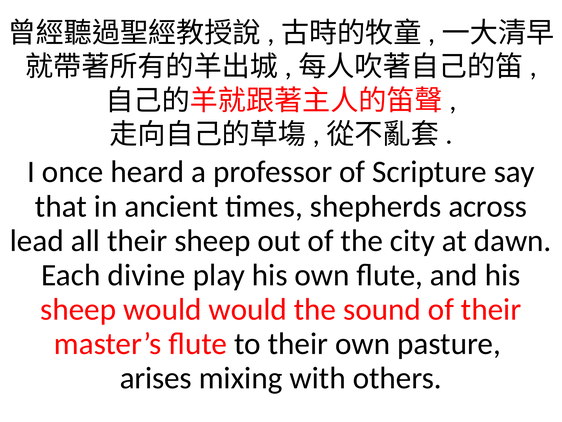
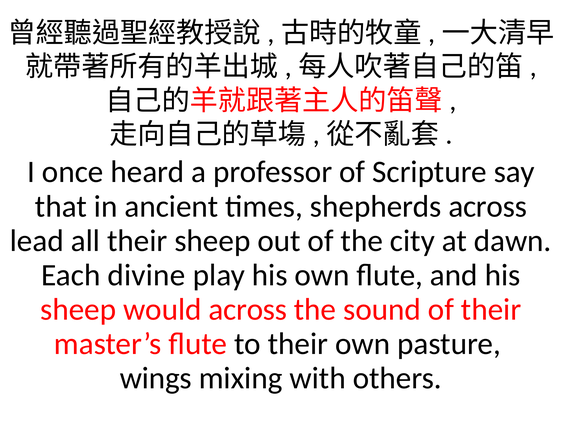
would would: would -> across (248, 309)
arises: arises -> wings (156, 378)
